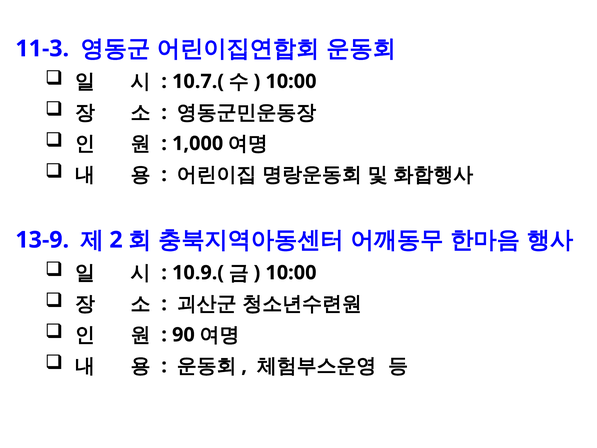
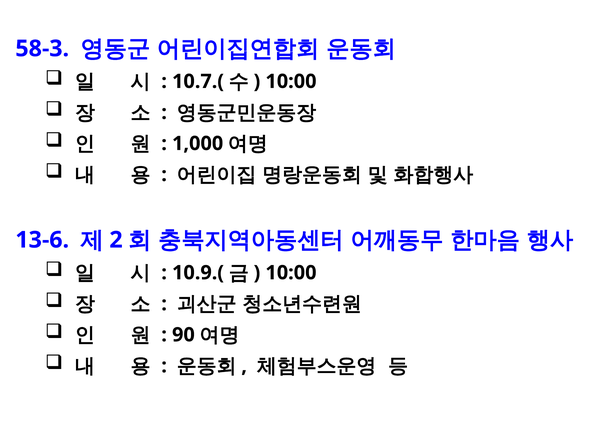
11-3: 11-3 -> 58-3 (42, 49)
13-9: 13-9 -> 13-6 (42, 240)
